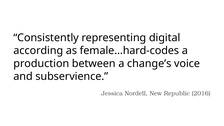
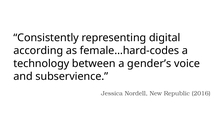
production: production -> technology (41, 63)
change’s: change’s -> gender’s (149, 63)
